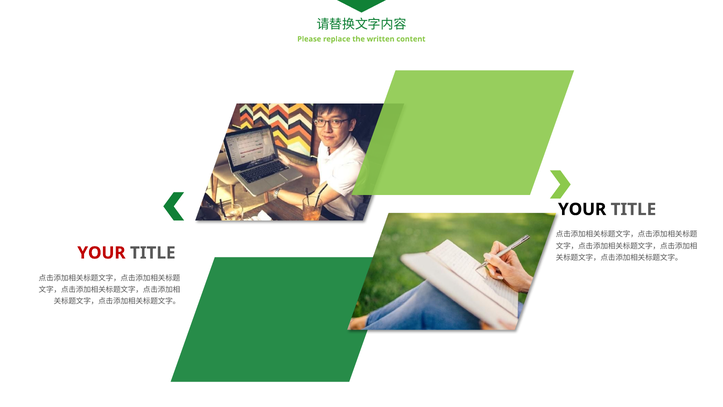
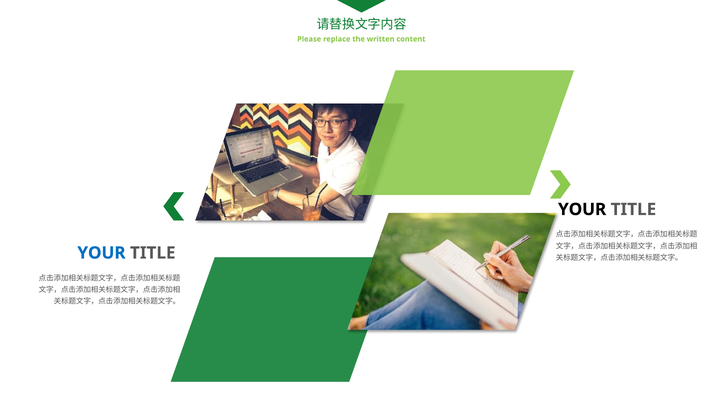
YOUR colour: red -> blue (101, 253)
